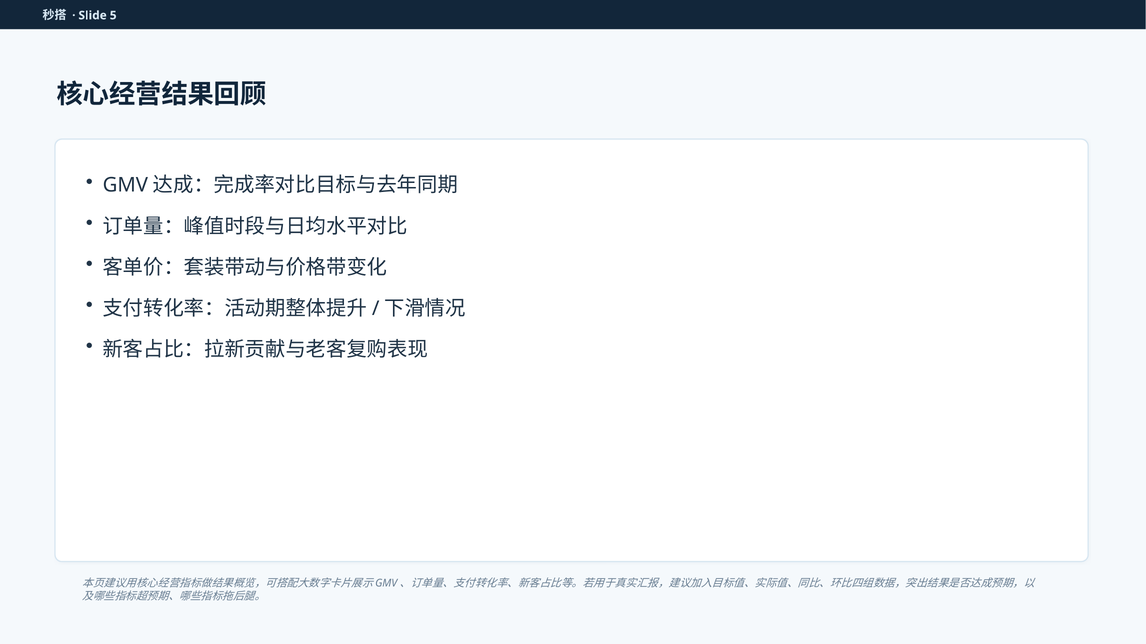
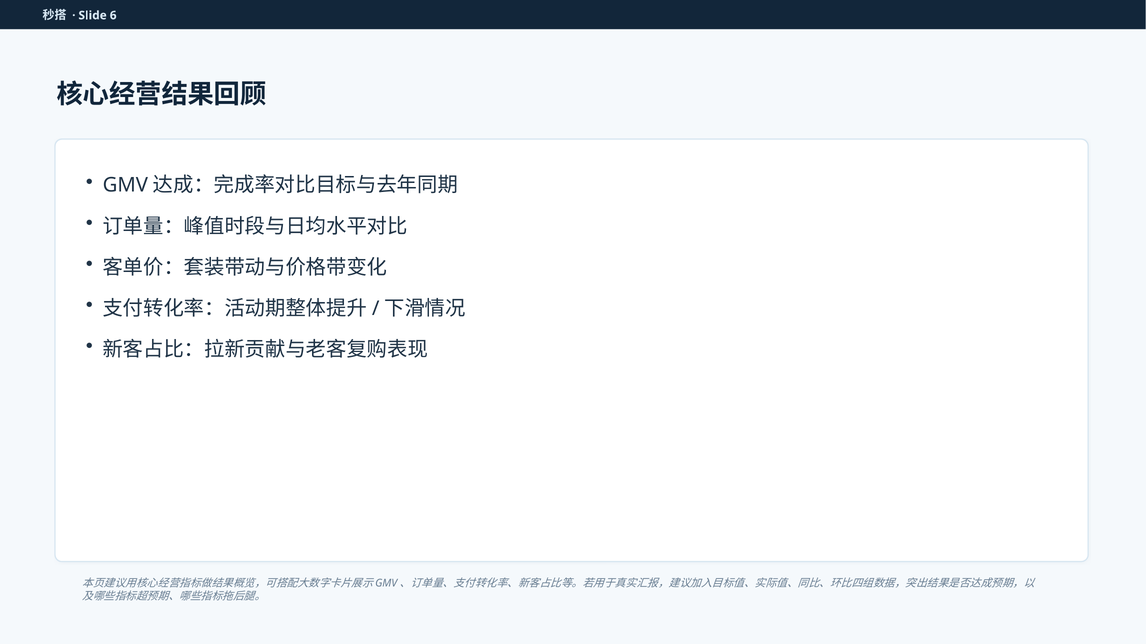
5: 5 -> 6 (113, 15)
